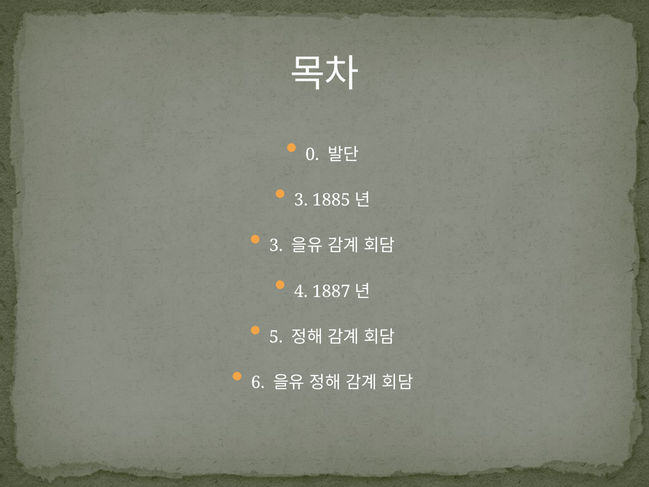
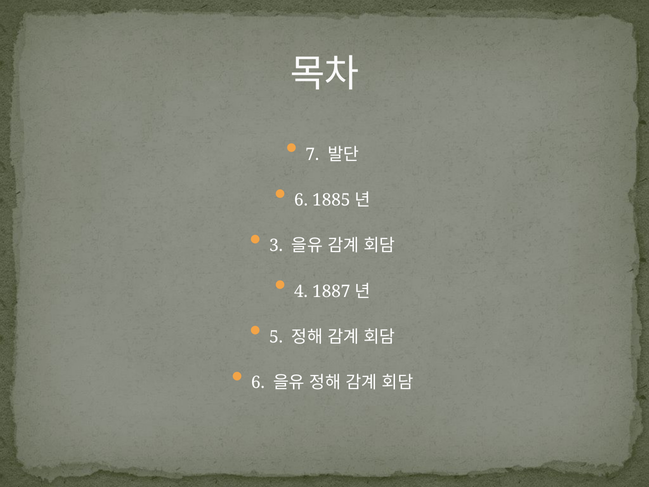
0: 0 -> 7 (312, 154)
3: 3 -> 6 (301, 200)
